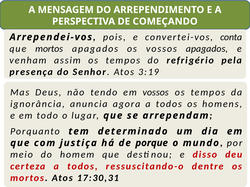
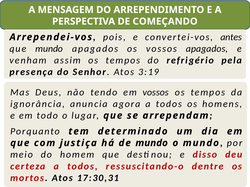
conta: conta -> antes (231, 37)
que mortos: mortos -> mundo (49, 49)
de porque: porque -> mundo (152, 143)
